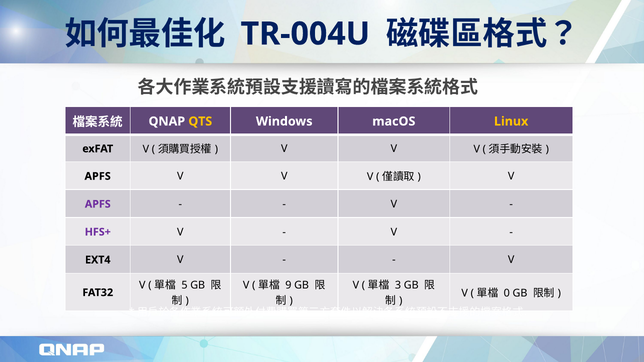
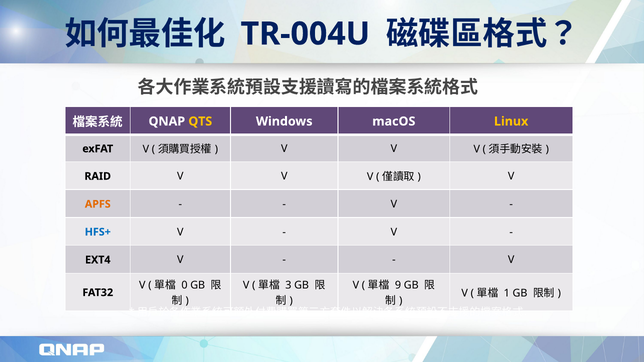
APFS: APFS -> RAID (98, 176)
APFS colour: purple -> orange (98, 204)
HFS+ colour: purple -> blue (98, 232)
5: 5 -> 0 (184, 285)
9: 9 -> 3 (288, 285)
3: 3 -> 9 (398, 285)
0: 0 -> 1 (507, 293)
